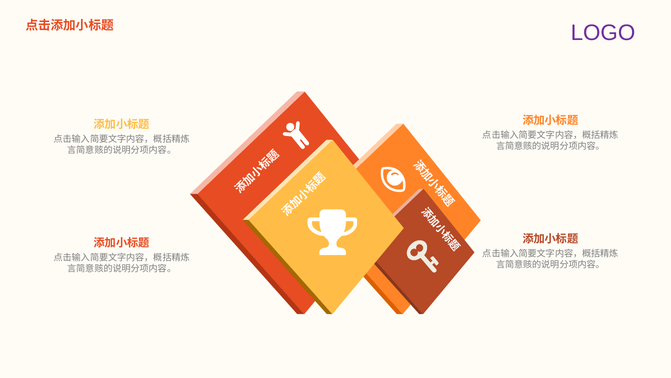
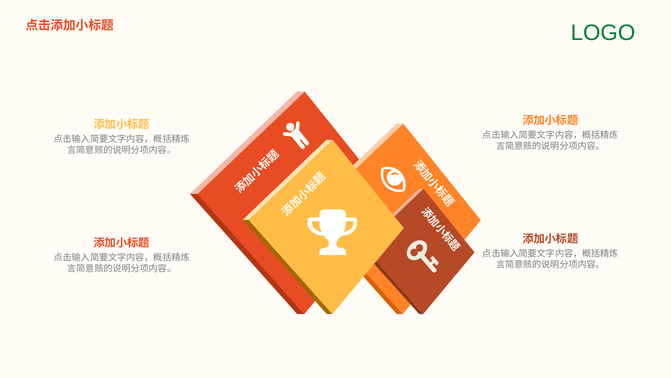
LOGO colour: purple -> green (603, 33)
